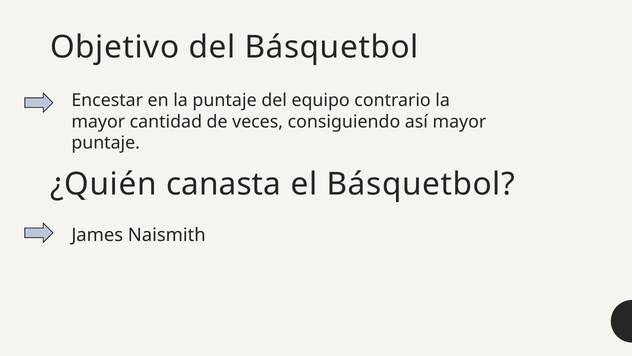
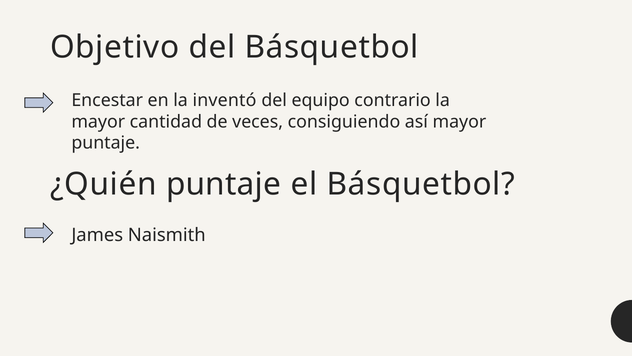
la puntaje: puntaje -> inventó (224, 100)
¿Quién canasta: canasta -> puntaje (224, 184)
